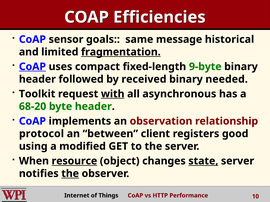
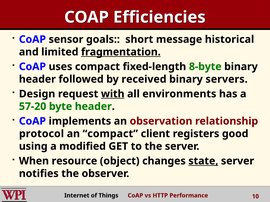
same: same -> short (139, 39)
CoAP underline: present -> none (32, 67)
9-byte: 9-byte -> 8-byte (205, 67)
needed: needed -> servers (227, 79)
Toolkit: Toolkit -> Design (37, 94)
asynchronous: asynchronous -> environments (179, 94)
68-20: 68-20 -> 57-20 (33, 107)
an between: between -> compact (110, 134)
resource underline: present -> none (74, 161)
the underline: present -> none (70, 174)
